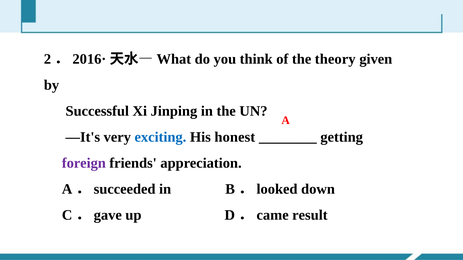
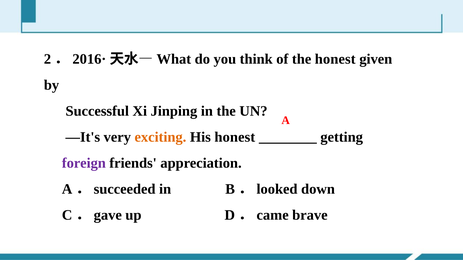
the theory: theory -> honest (335, 59)
exciting colour: blue -> orange (160, 137)
result: result -> brave (310, 216)
